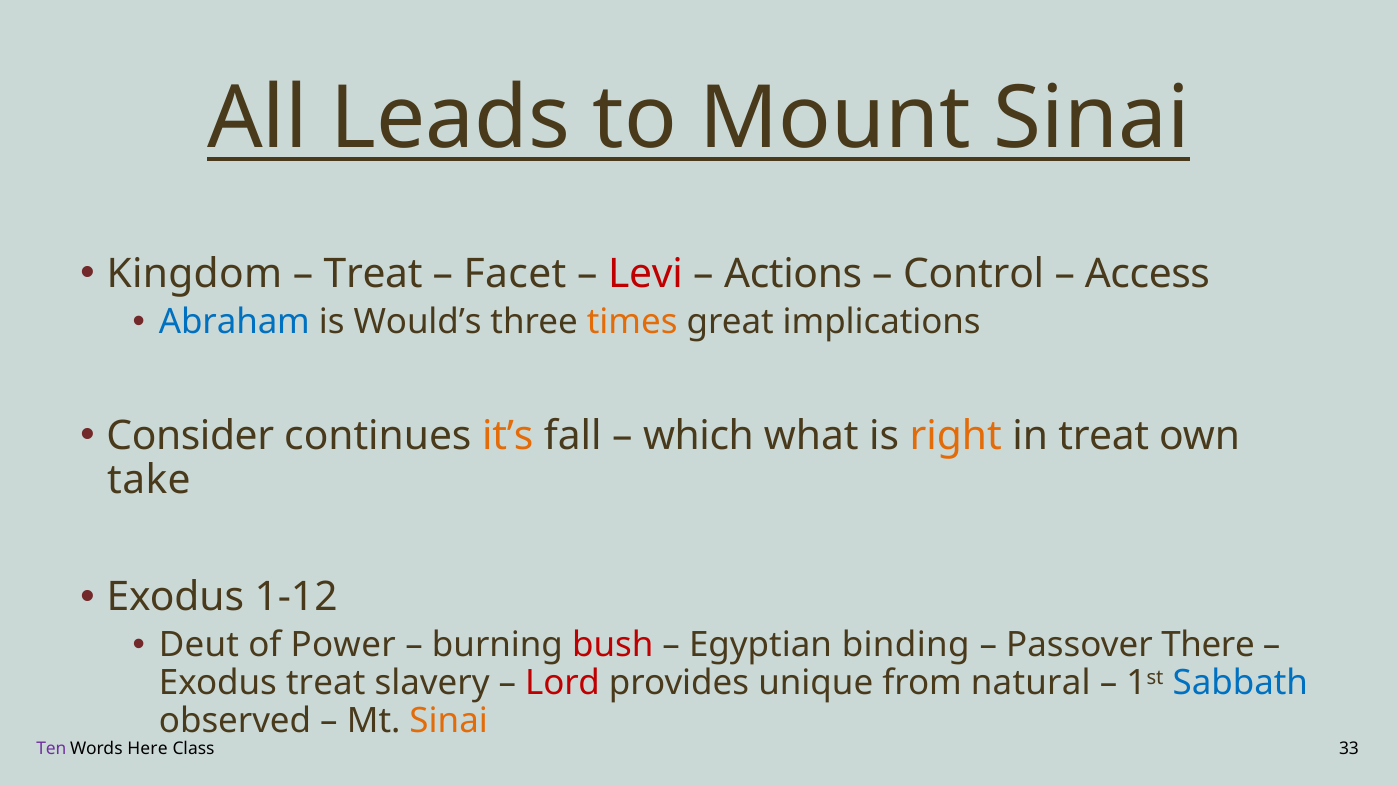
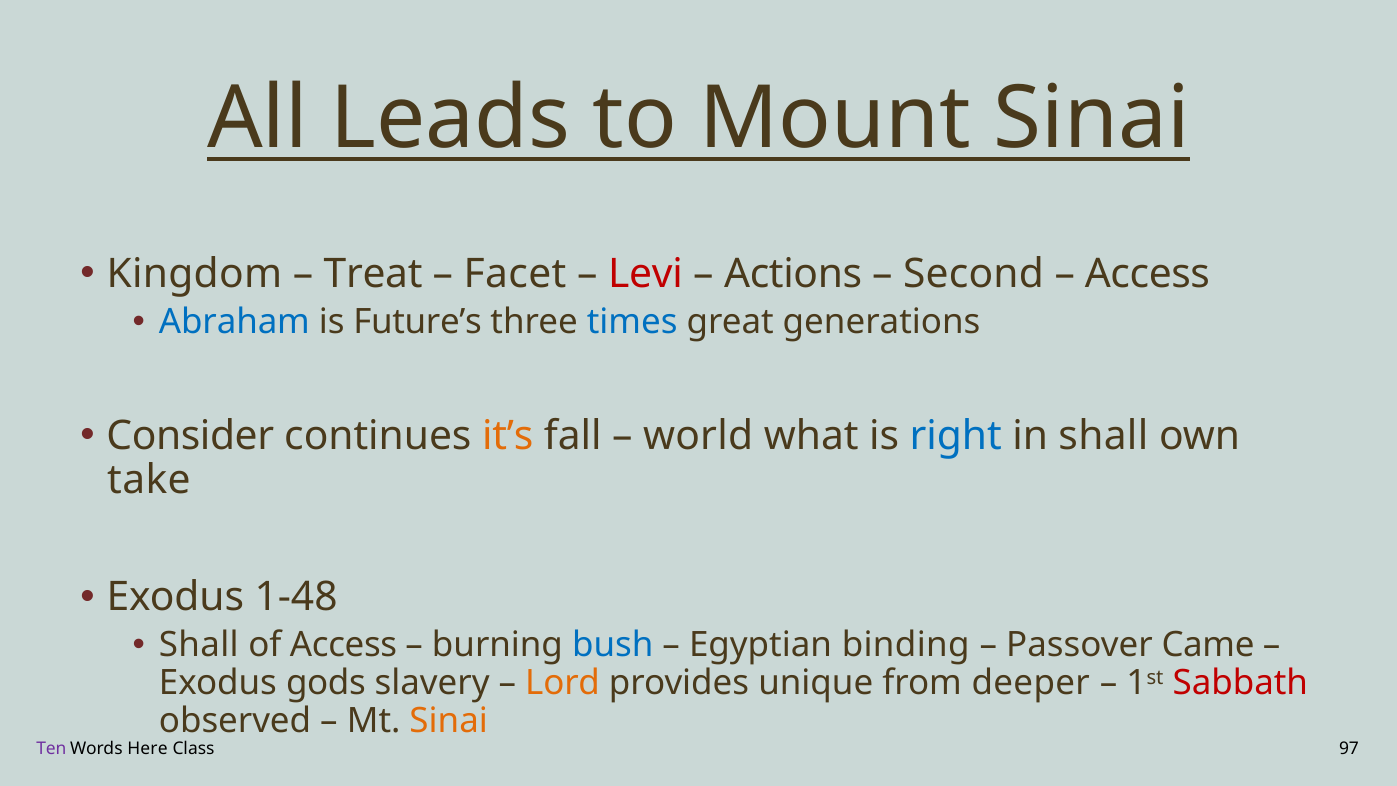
Control: Control -> Second (973, 274)
Would’s: Would’s -> Future’s (418, 322)
times colour: orange -> blue (632, 322)
implications: implications -> generations (882, 322)
which: which -> world (698, 436)
right colour: orange -> blue (956, 436)
in treat: treat -> shall (1103, 436)
1-12: 1-12 -> 1-48 (296, 597)
Deut: Deut -> Shall (199, 645)
of Power: Power -> Access (344, 645)
bush colour: red -> blue (613, 645)
There: There -> Came (1208, 645)
Exodus treat: treat -> gods (326, 683)
Lord colour: red -> orange (563, 683)
natural: natural -> deeper (1031, 683)
Sabbath colour: blue -> red (1240, 683)
33: 33 -> 97 (1349, 749)
